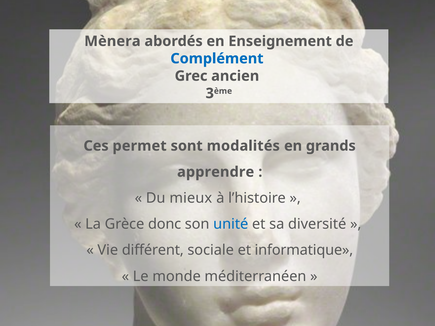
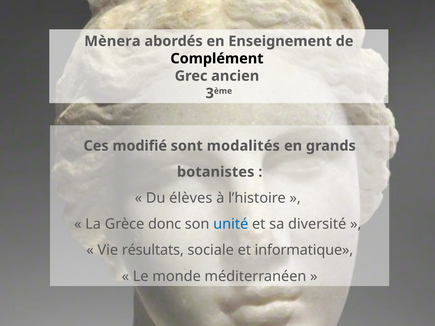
Complément colour: blue -> black (217, 59)
permet: permet -> modifié (140, 146)
apprendre: apprendre -> botanistes (216, 172)
mieux: mieux -> élèves (191, 198)
différent: différent -> résultats (153, 250)
